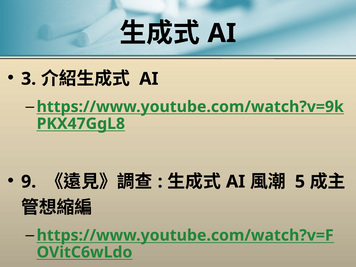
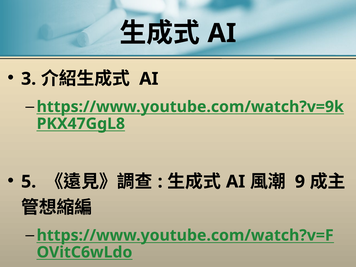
9: 9 -> 5 (29, 182)
5: 5 -> 9 (300, 182)
